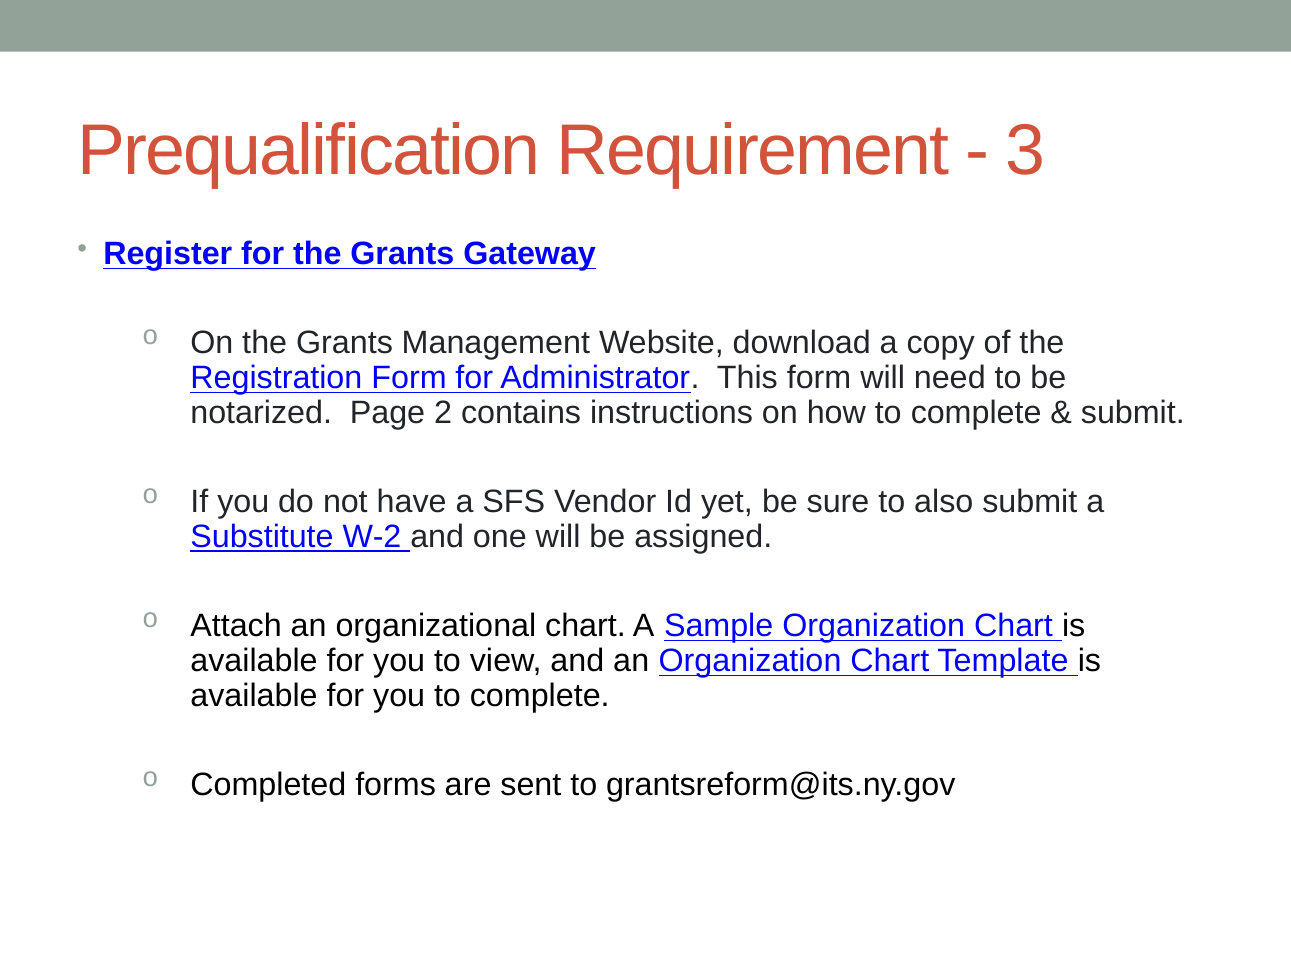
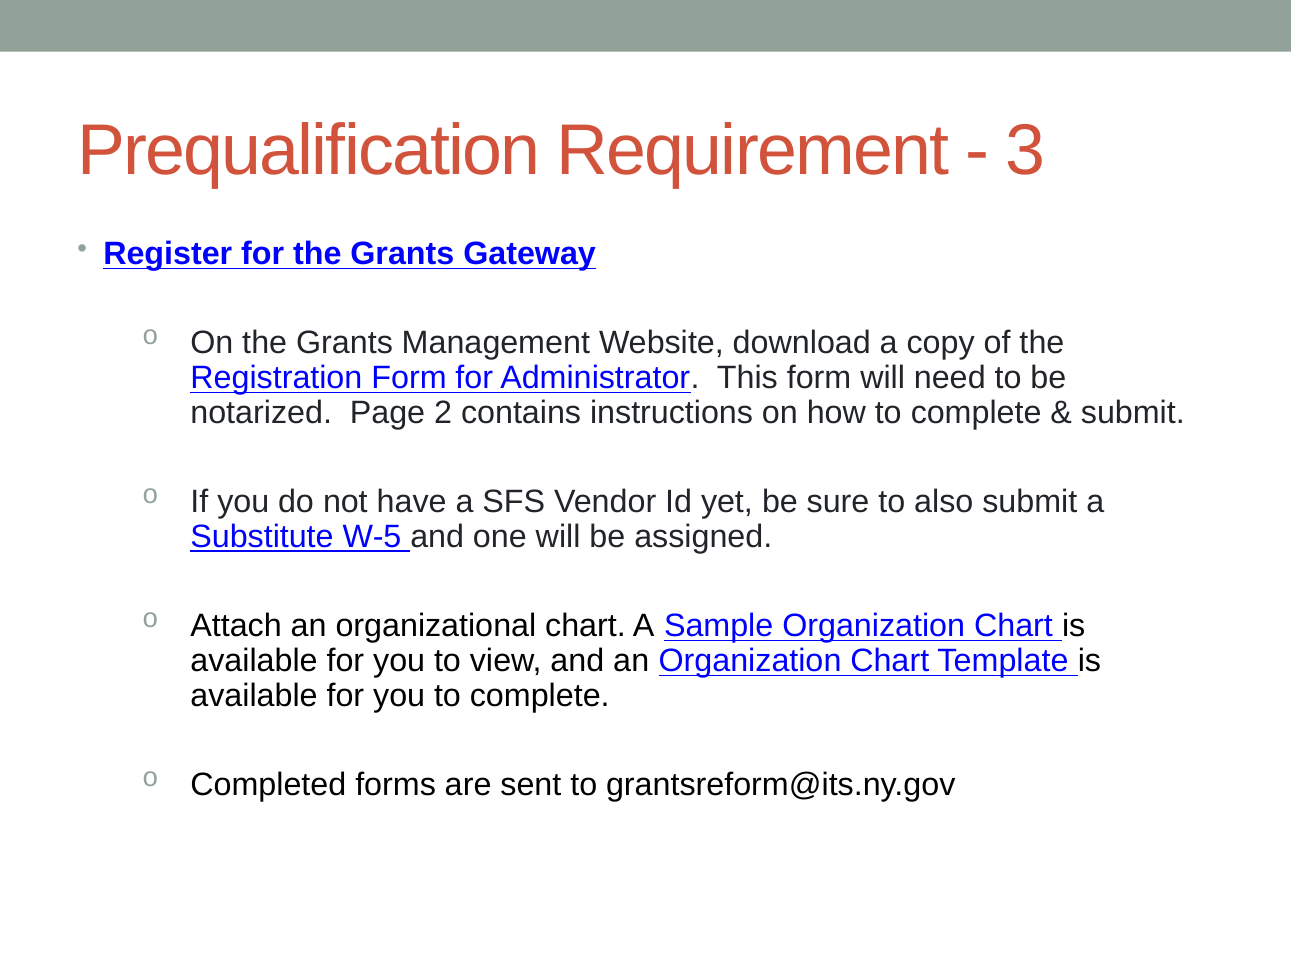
W-2: W-2 -> W-5 (372, 537)
